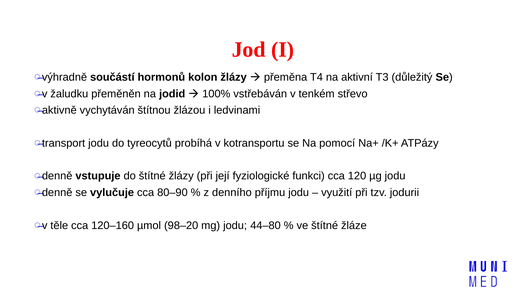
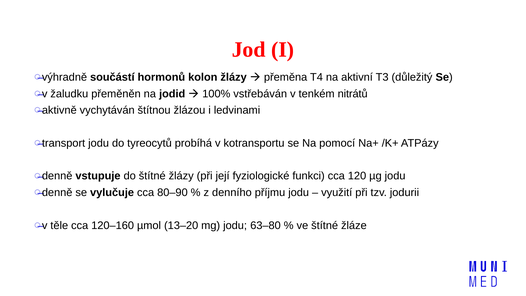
střevo: střevo -> nitrátů (353, 94)
98–20: 98–20 -> 13–20 (181, 225)
44–80: 44–80 -> 63–80 (266, 225)
